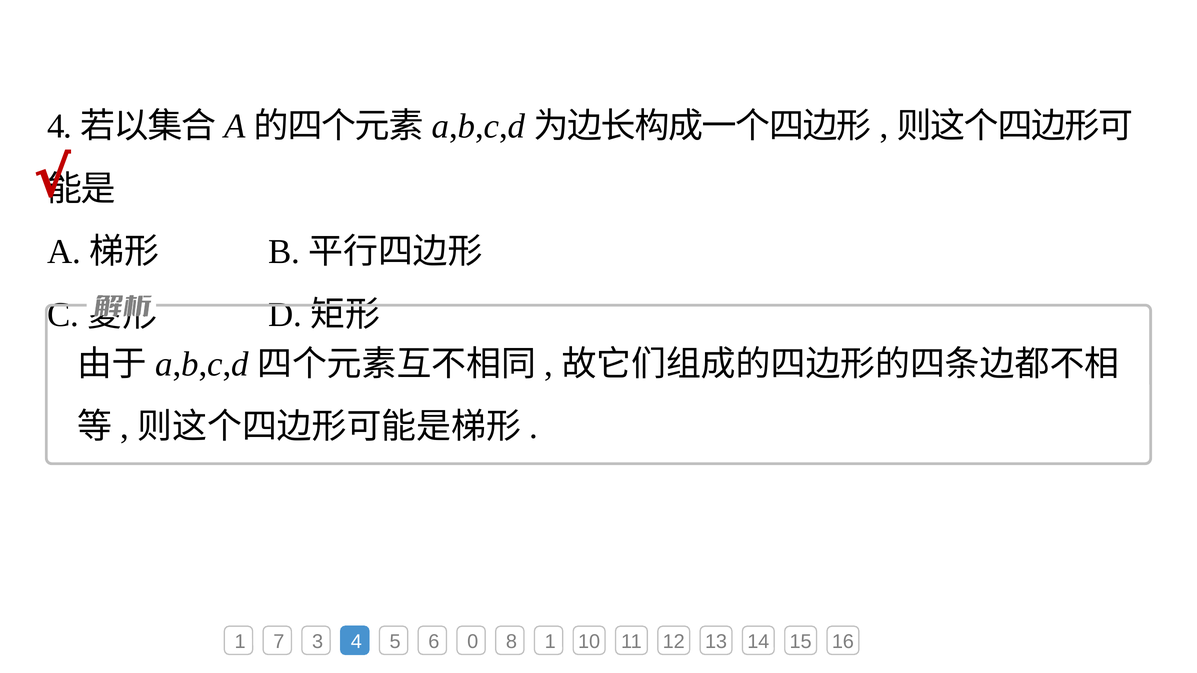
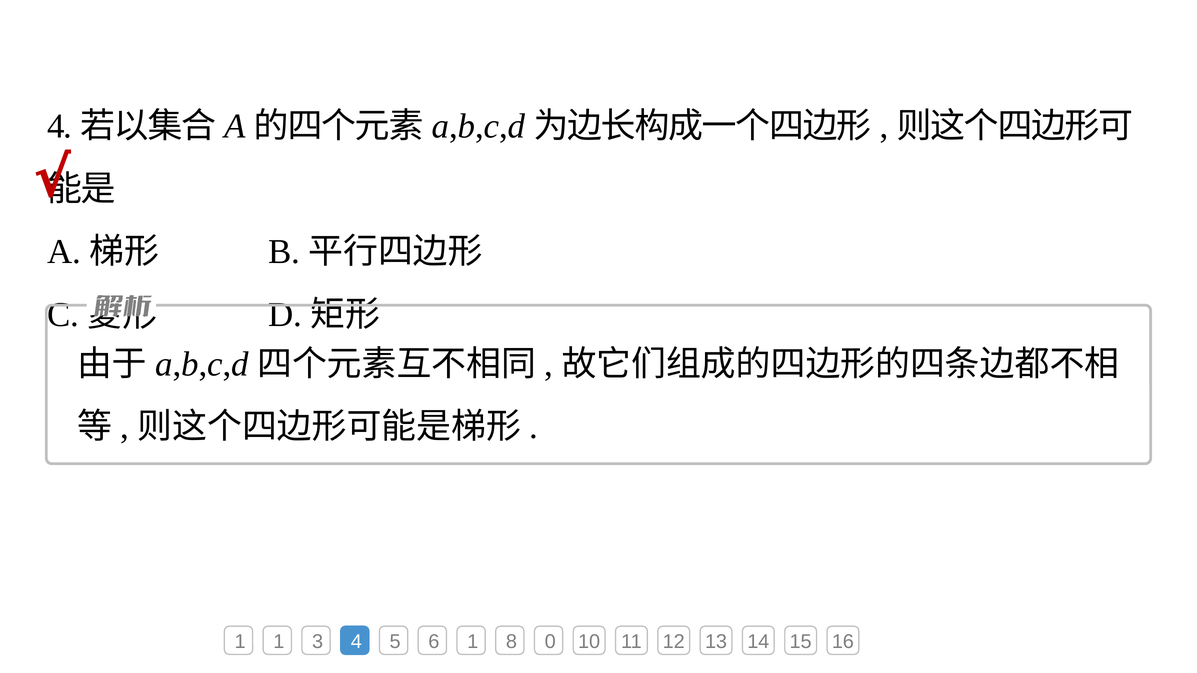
1 7: 7 -> 1 (279, 642)
6 0: 0 -> 1 (473, 642)
8 1: 1 -> 0 (550, 642)
